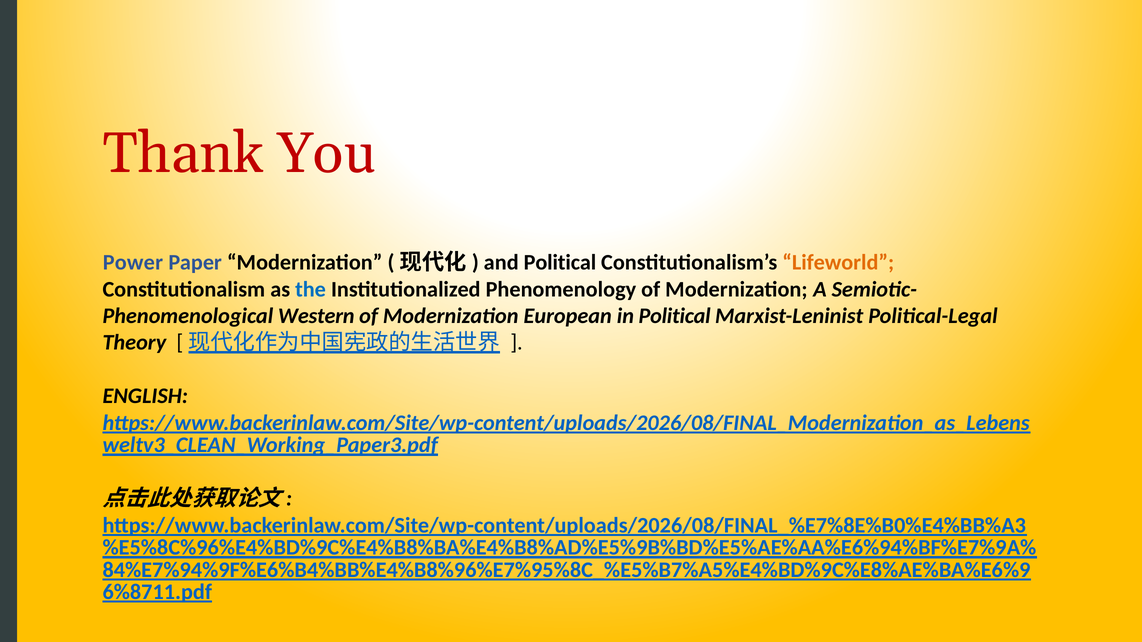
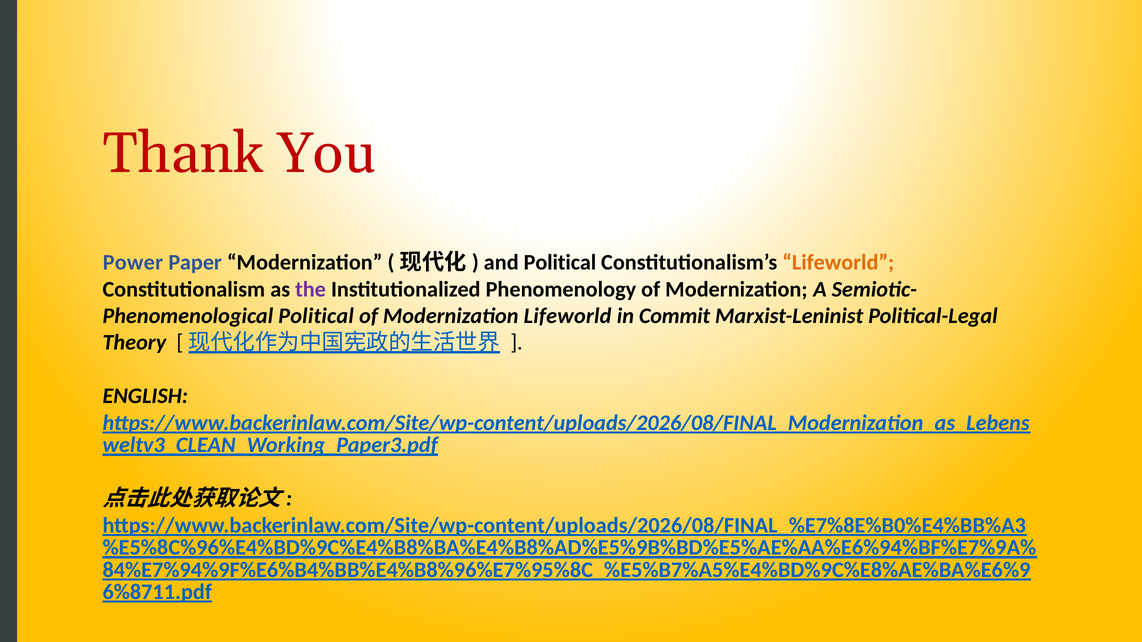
the colour: blue -> purple (311, 289)
Western: Western -> Political (316, 316)
Modernization European: European -> Lifeworld (568, 316)
in Political: Political -> Commit (675, 316)
